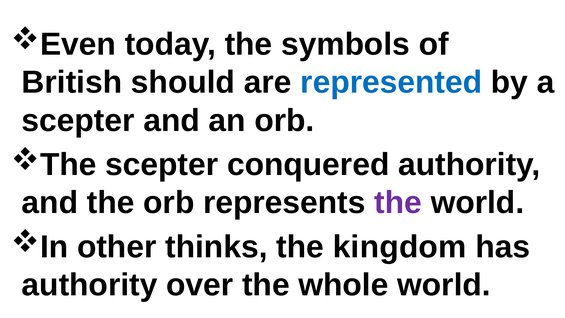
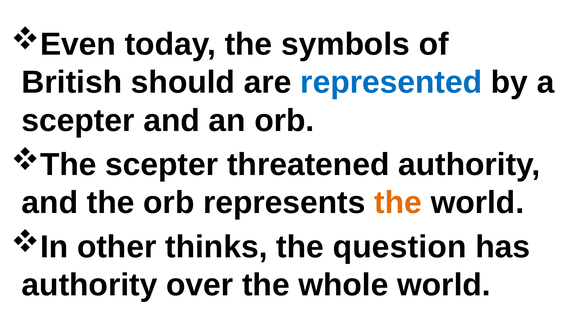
conquered: conquered -> threatened (308, 165)
the colour: purple -> orange (398, 203)
kingdom: kingdom -> question (400, 247)
